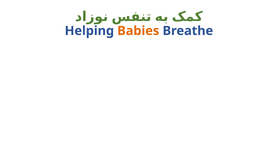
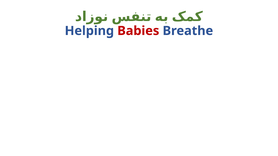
Babies colour: orange -> red (138, 31)
